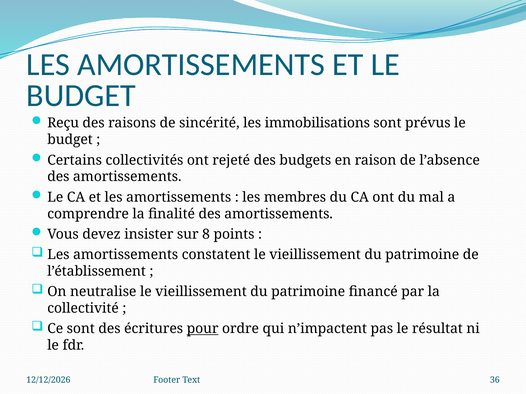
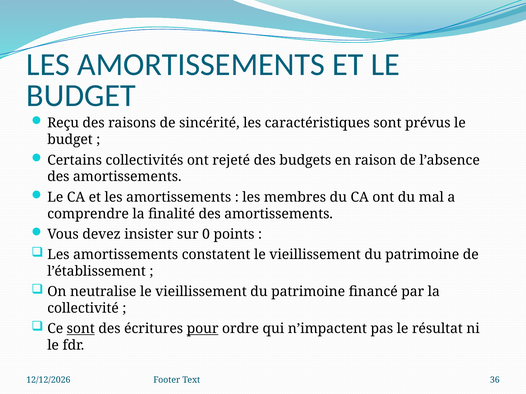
immobilisations: immobilisations -> caractéristiques (317, 123)
8: 8 -> 0 (206, 234)
sont underline: none -> present (81, 329)
